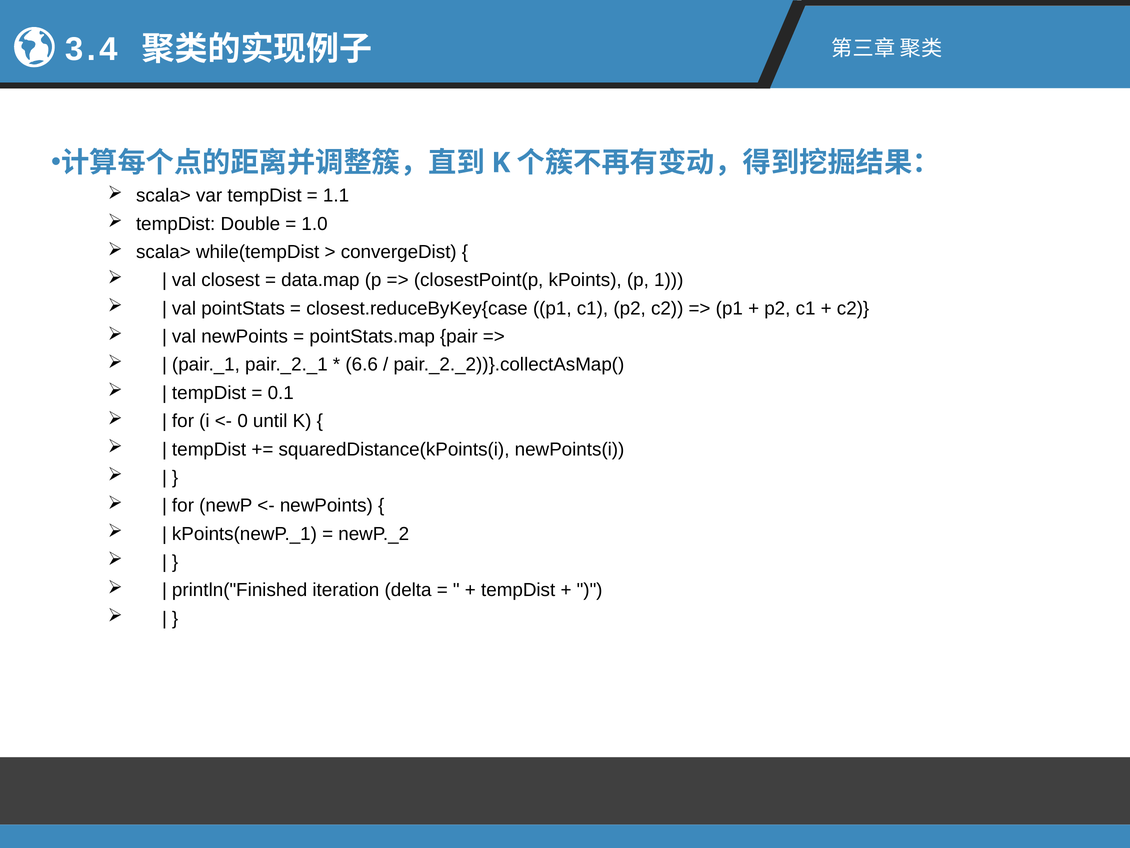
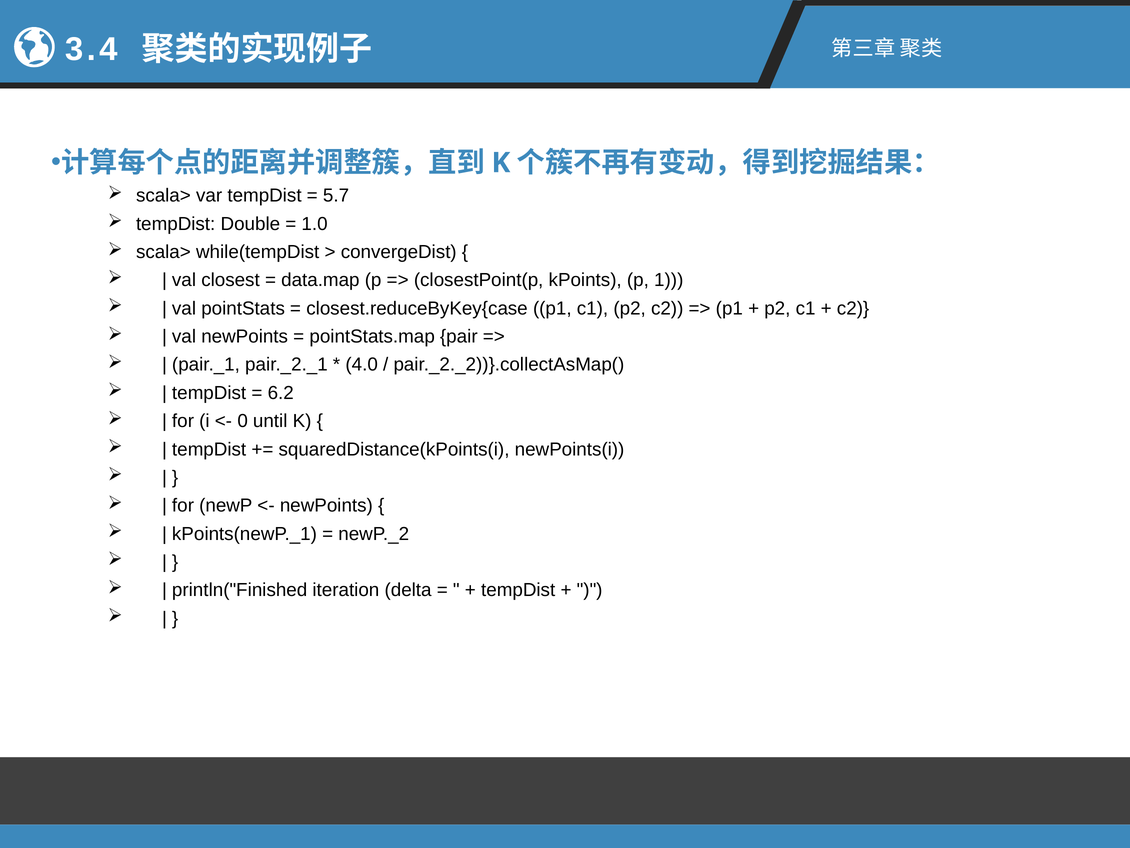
1.1: 1.1 -> 5.7 (336, 196)
6.6: 6.6 -> 4.0 (362, 365)
0.1: 0.1 -> 6.2 (281, 393)
